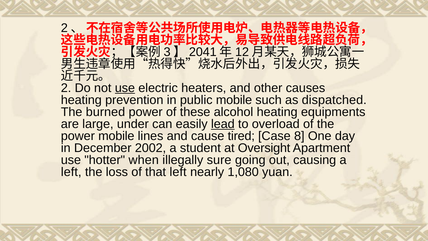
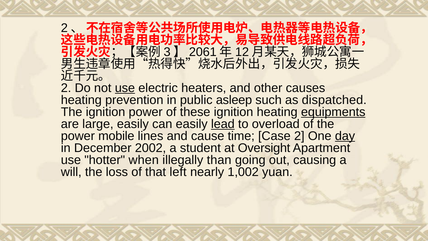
2041: 2041 -> 2061 (203, 52)
public mobile: mobile -> asleep (234, 100)
The burned: burned -> ignition (106, 112)
these alcohol: alcohol -> ignition (234, 112)
equipments underline: none -> present (333, 112)
large under: under -> easily (133, 124)
tired: tired -> time (241, 136)
Case 8: 8 -> 2 (299, 136)
day underline: none -> present (345, 136)
sure: sure -> than (219, 160)
left: left -> will (71, 172)
1,080: 1,080 -> 1,002 (243, 172)
